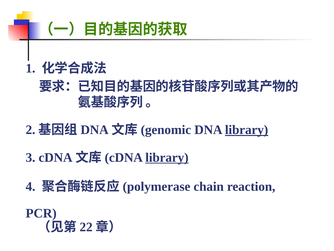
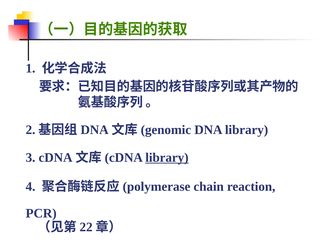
library underline: present -> none (247, 130)
